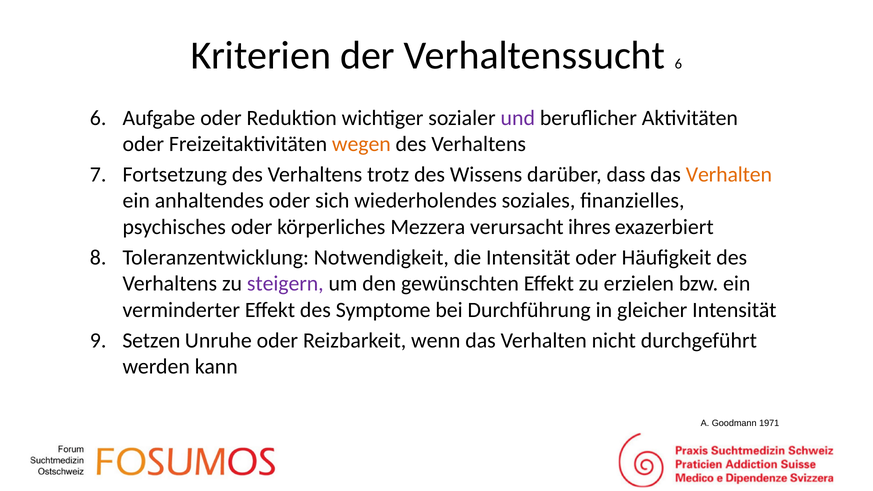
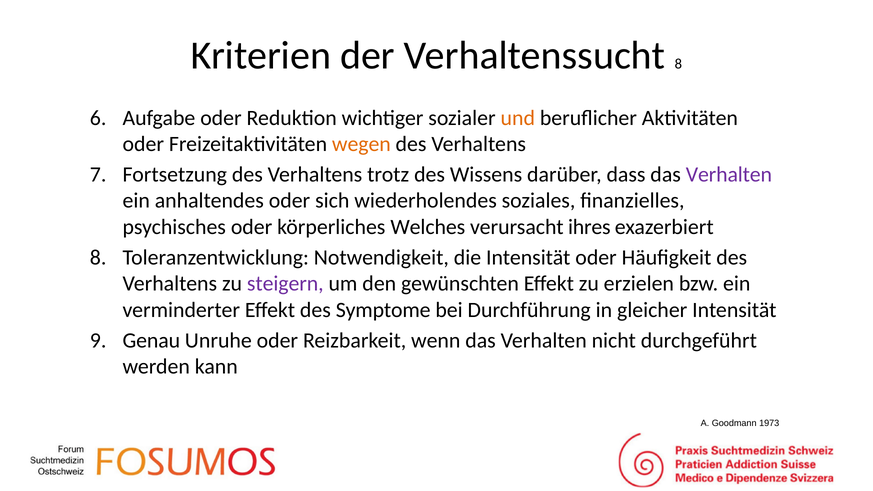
Verhaltenssucht 6: 6 -> 8 (678, 64)
und colour: purple -> orange (518, 118)
Verhalten colour: orange -> purple (729, 175)
Mezzera: Mezzera -> Welches (428, 227)
Setzen: Setzen -> Genau (151, 340)
1971: 1971 -> 1973 (769, 423)
